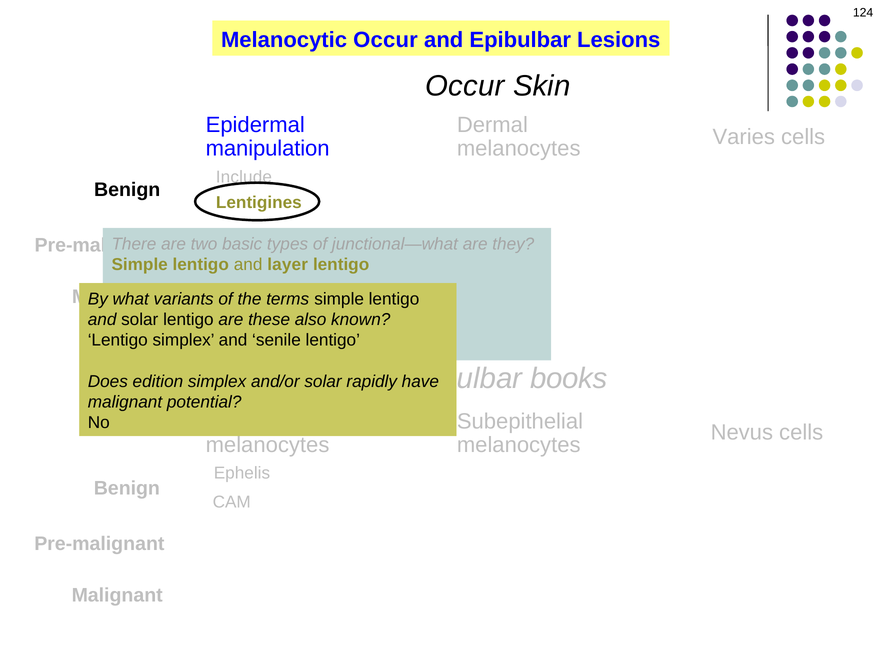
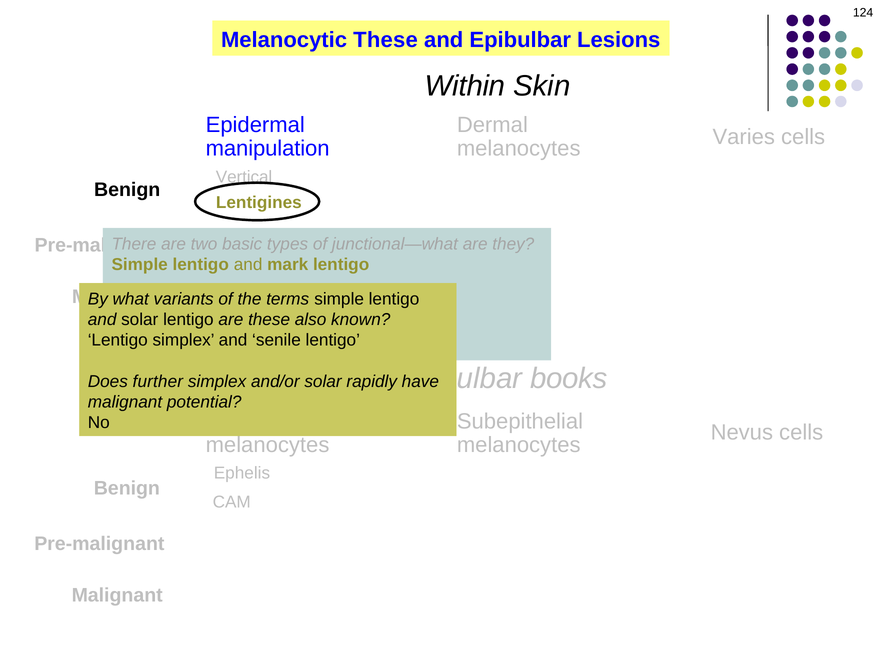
Melanocytic Occur: Occur -> These (386, 40)
Occur: Occur -> Within (465, 86)
Include: Include -> Vertical (244, 177)
layer: layer -> mark (288, 264)
edition: edition -> further (158, 381)
